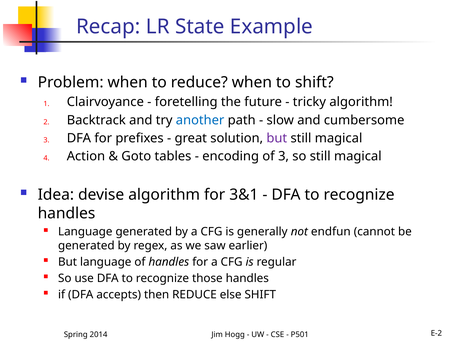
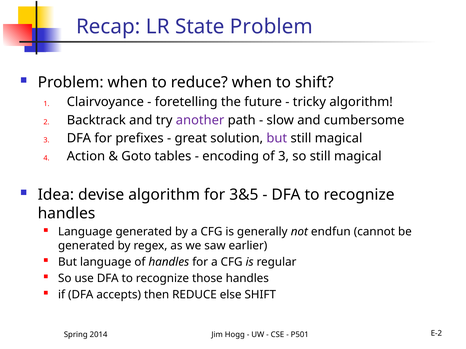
State Example: Example -> Problem (271, 27)
another colour: blue -> purple (200, 120)
3&1: 3&1 -> 3&5 (244, 195)
